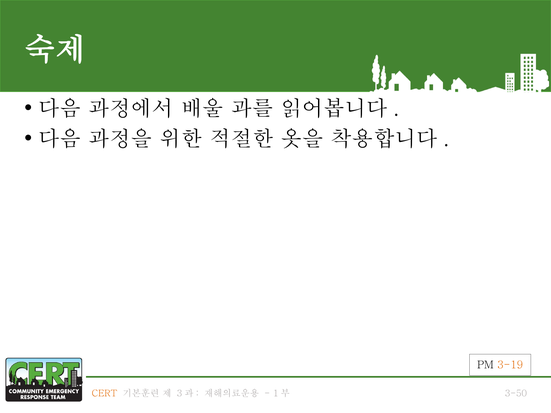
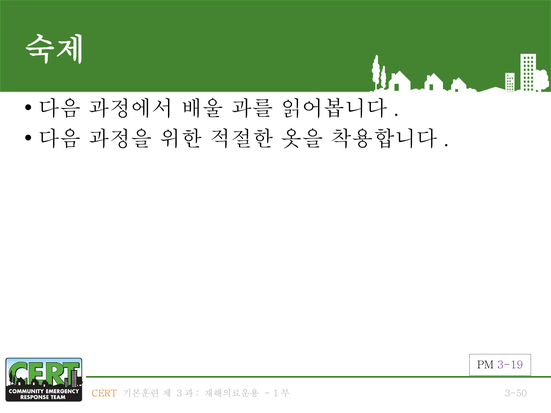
3-19 colour: orange -> purple (510, 365)
